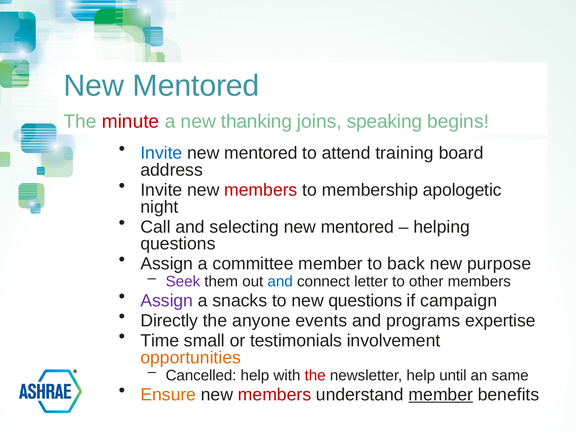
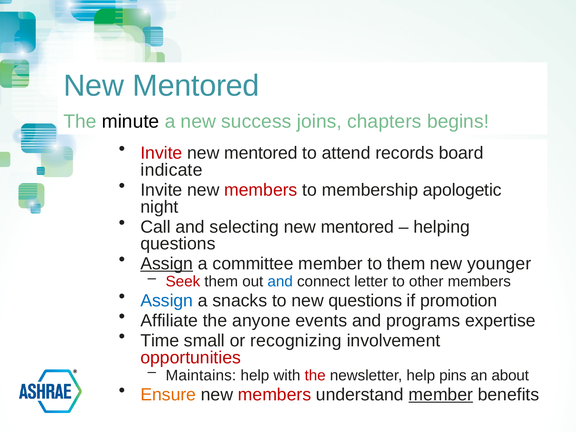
minute colour: red -> black (131, 121)
thanking: thanking -> success (256, 121)
speaking: speaking -> chapters (384, 121)
Invite colour: blue -> red (161, 153)
training: training -> records (405, 153)
address: address -> indicate (172, 170)
Assign underline: none -> present (167, 264)
to back: back -> them (406, 264)
purpose: purpose -> younger (499, 264)
Seek colour: purple -> red (183, 282)
Assign colour: purple -> blue (167, 301)
campaign: campaign -> promotion (459, 301)
Directly: Directly -> Affiliate (169, 321)
testimonials: testimonials -> recognizing (296, 341)
opportunities colour: orange -> red (191, 358)
Cancelled: Cancelled -> Maintains (201, 376)
until: until -> pins (453, 376)
same: same -> about (510, 376)
